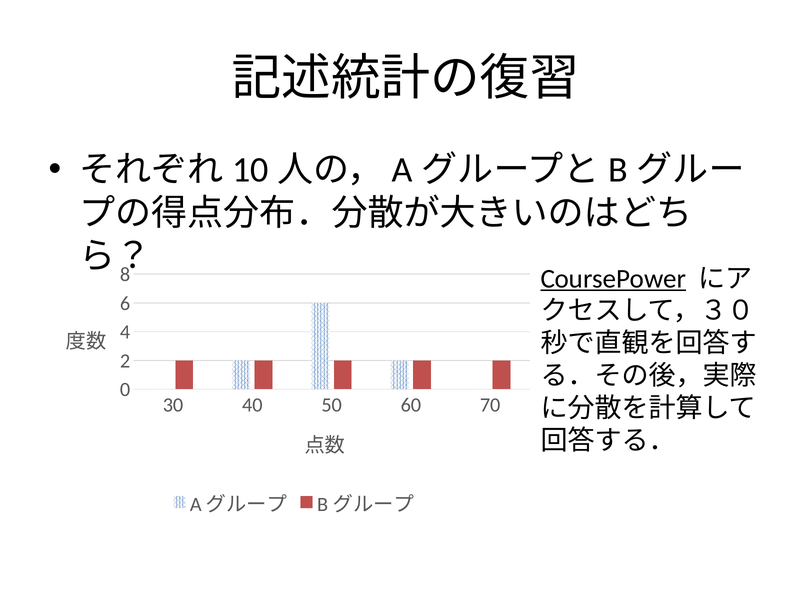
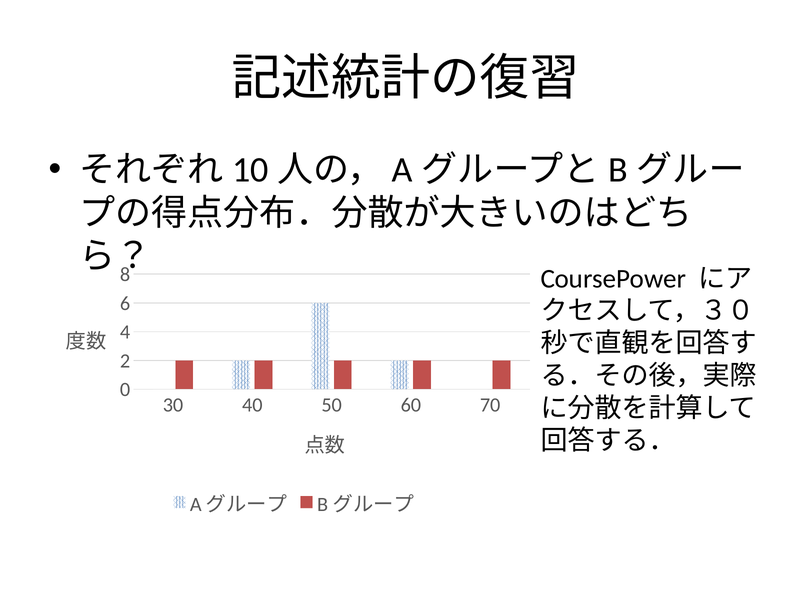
CoursePower underline: present -> none (613, 279)
